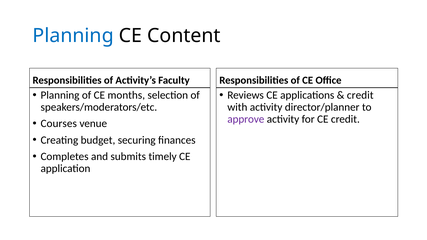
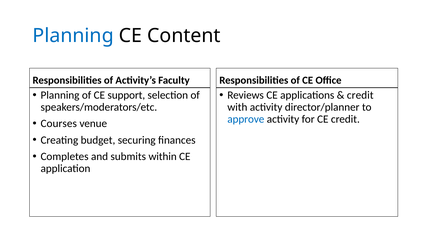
months: months -> support (126, 95)
approve colour: purple -> blue (246, 119)
timely: timely -> within (163, 157)
